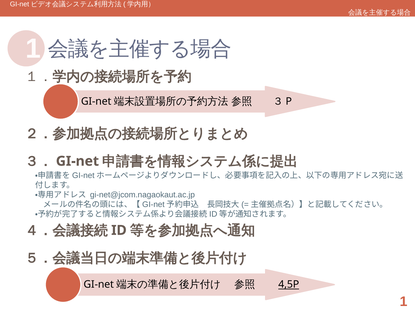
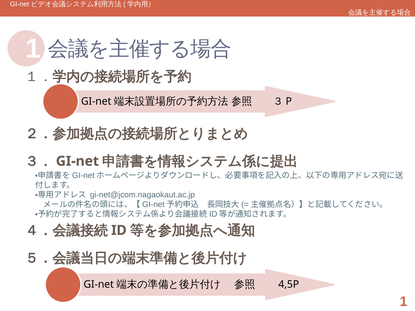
4,5P underline: present -> none (289, 285)
